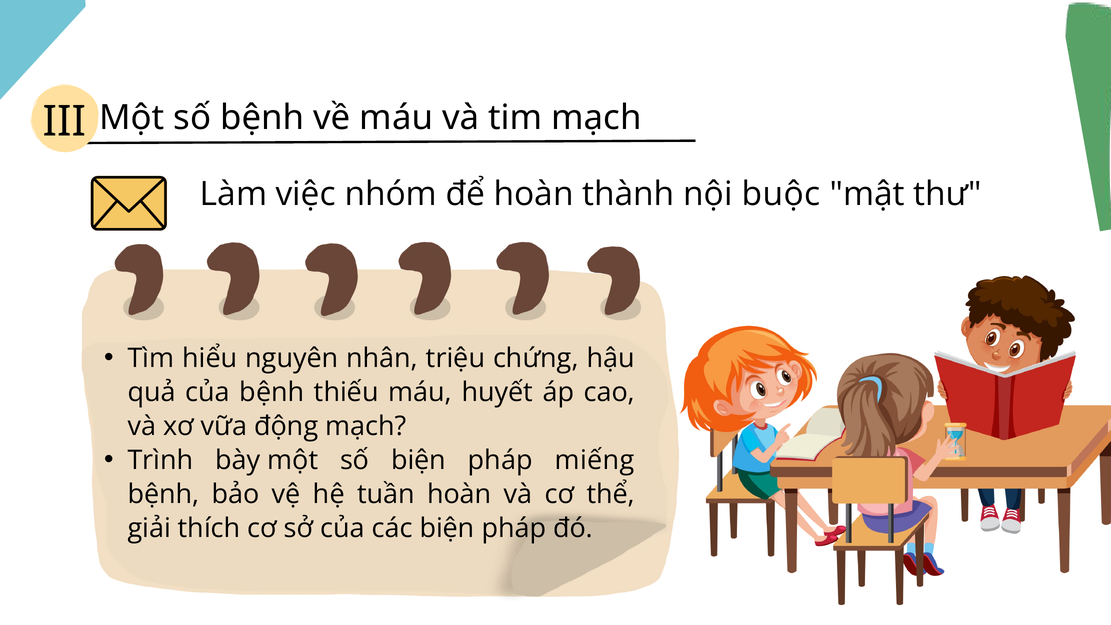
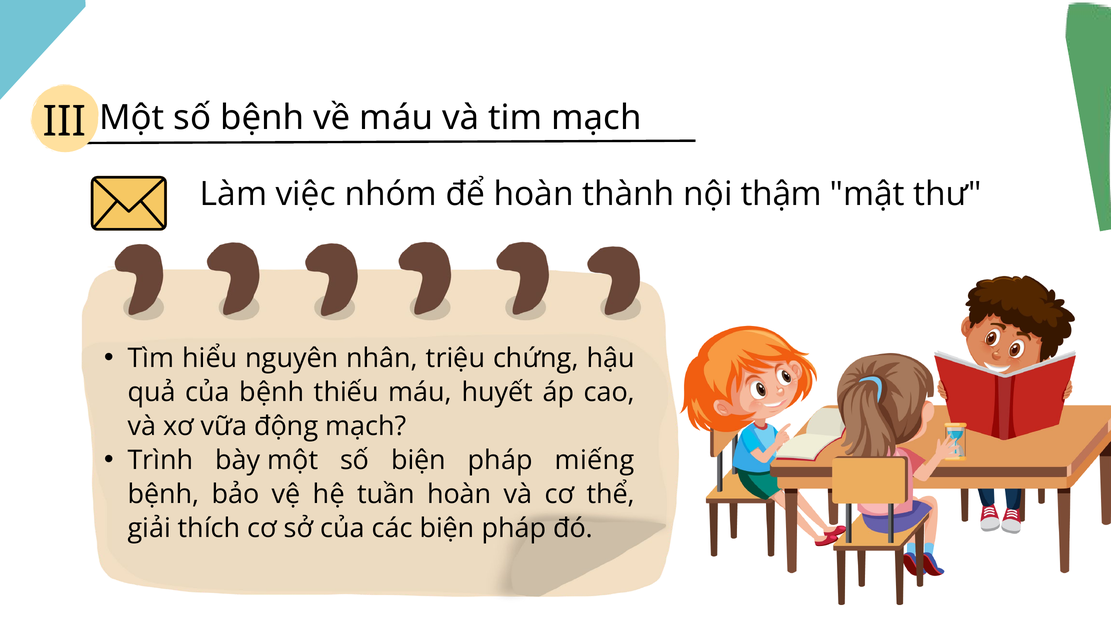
buộc: buộc -> thậm (781, 194)
